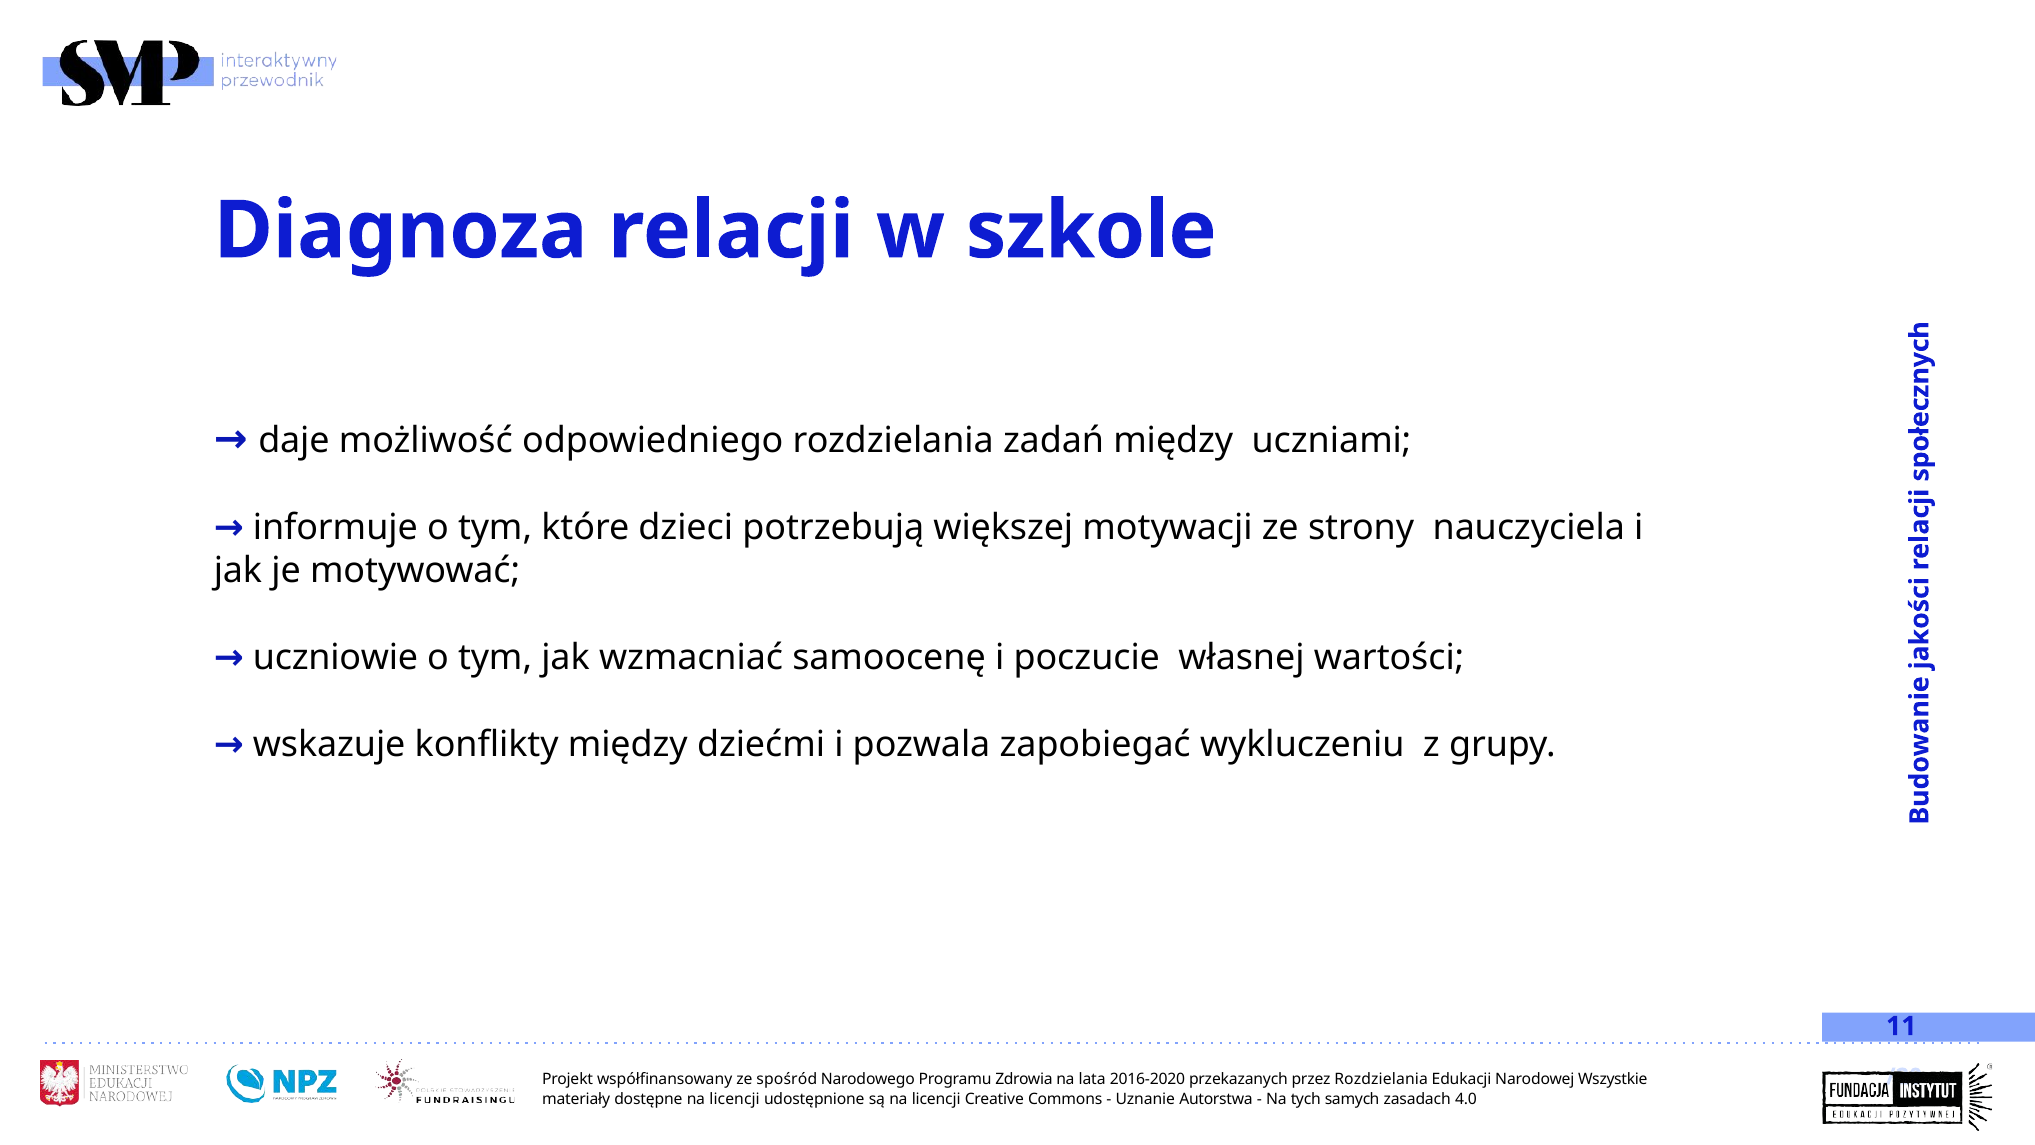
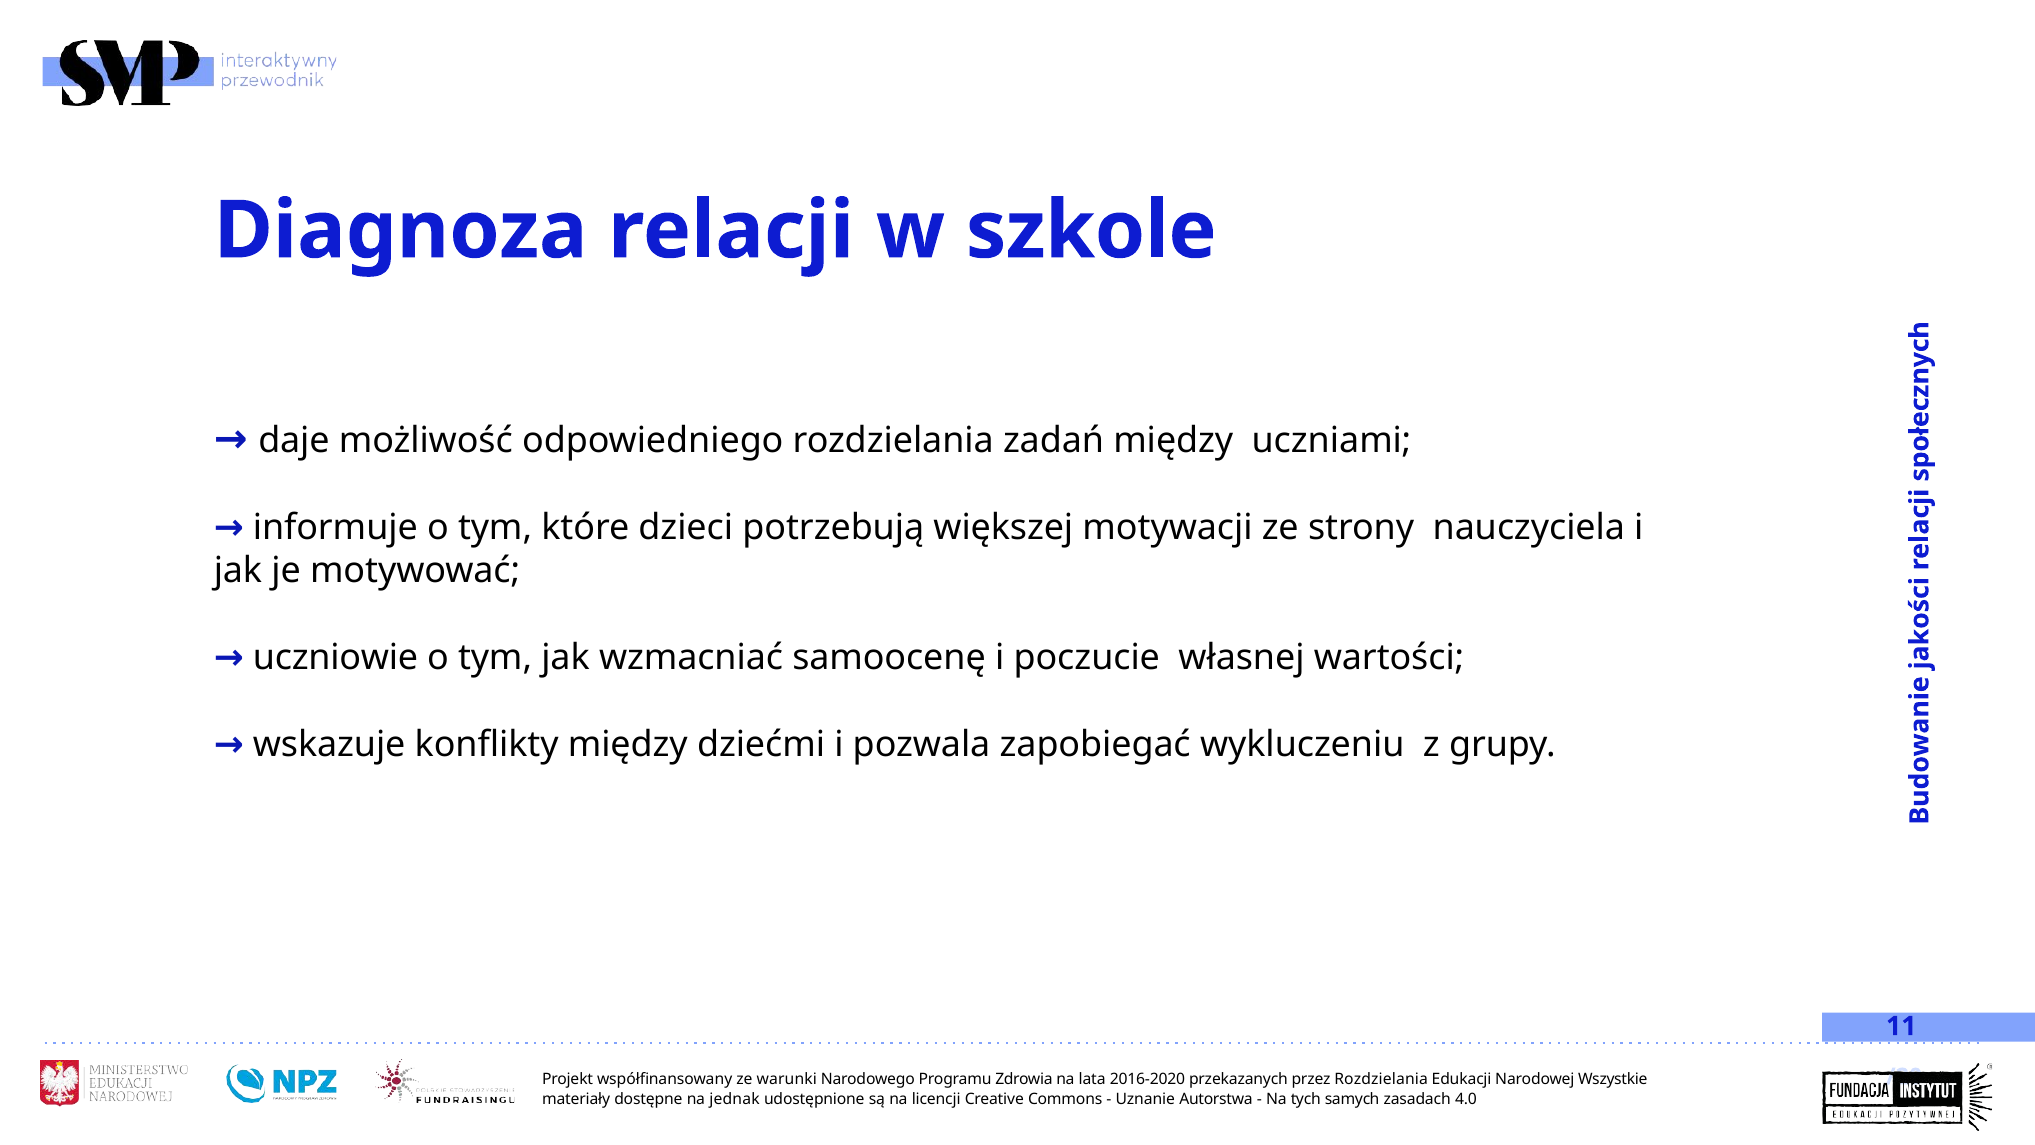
spośród: spośród -> warunki (787, 1080)
dostępne na licencji: licencji -> jednak (735, 1100)
